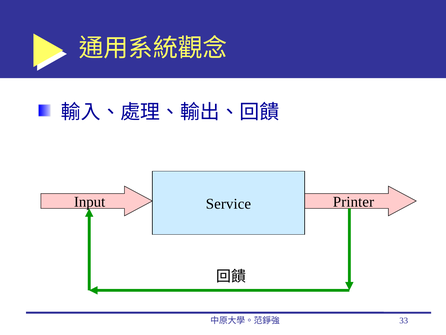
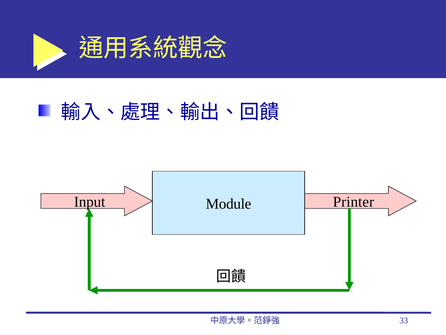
Service: Service -> Module (229, 204)
